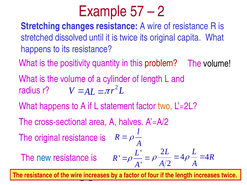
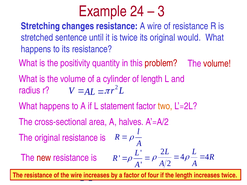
57: 57 -> 24 (137, 11)
2: 2 -> 3 (161, 11)
dissolved: dissolved -> sentence (71, 38)
capita: capita -> would (189, 38)
volume colour: black -> red (217, 64)
new colour: blue -> red (44, 158)
